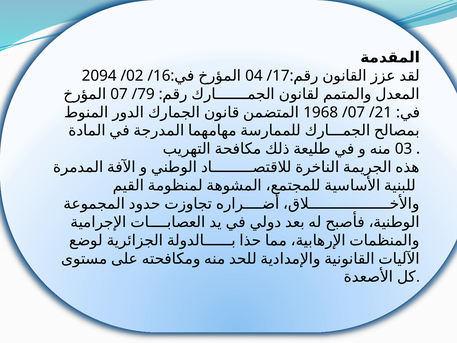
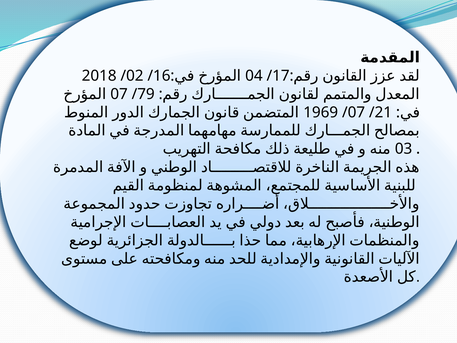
2094: 2094 -> 2018 (99, 76)
1968: 1968 -> 1969 (321, 112)
